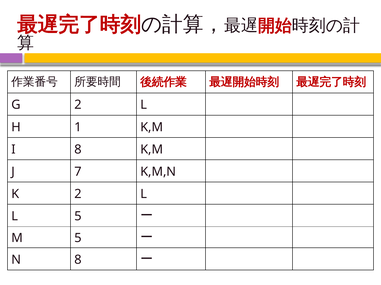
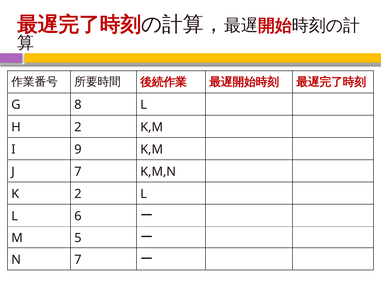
G 2: 2 -> 8 (78, 105)
H 1: 1 -> 2 (78, 127)
I 8: 8 -> 9 (78, 150)
L 5: 5 -> 6 (78, 217)
N 8: 8 -> 7 (78, 260)
